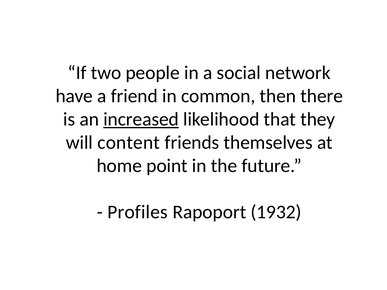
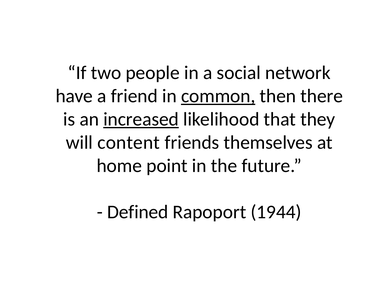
common underline: none -> present (218, 96)
Profiles: Profiles -> Defined (138, 212)
1932: 1932 -> 1944 (276, 212)
